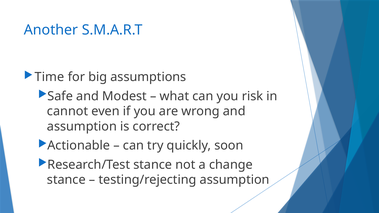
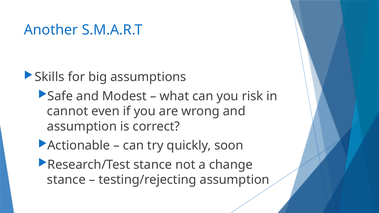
Time: Time -> Skills (49, 77)
